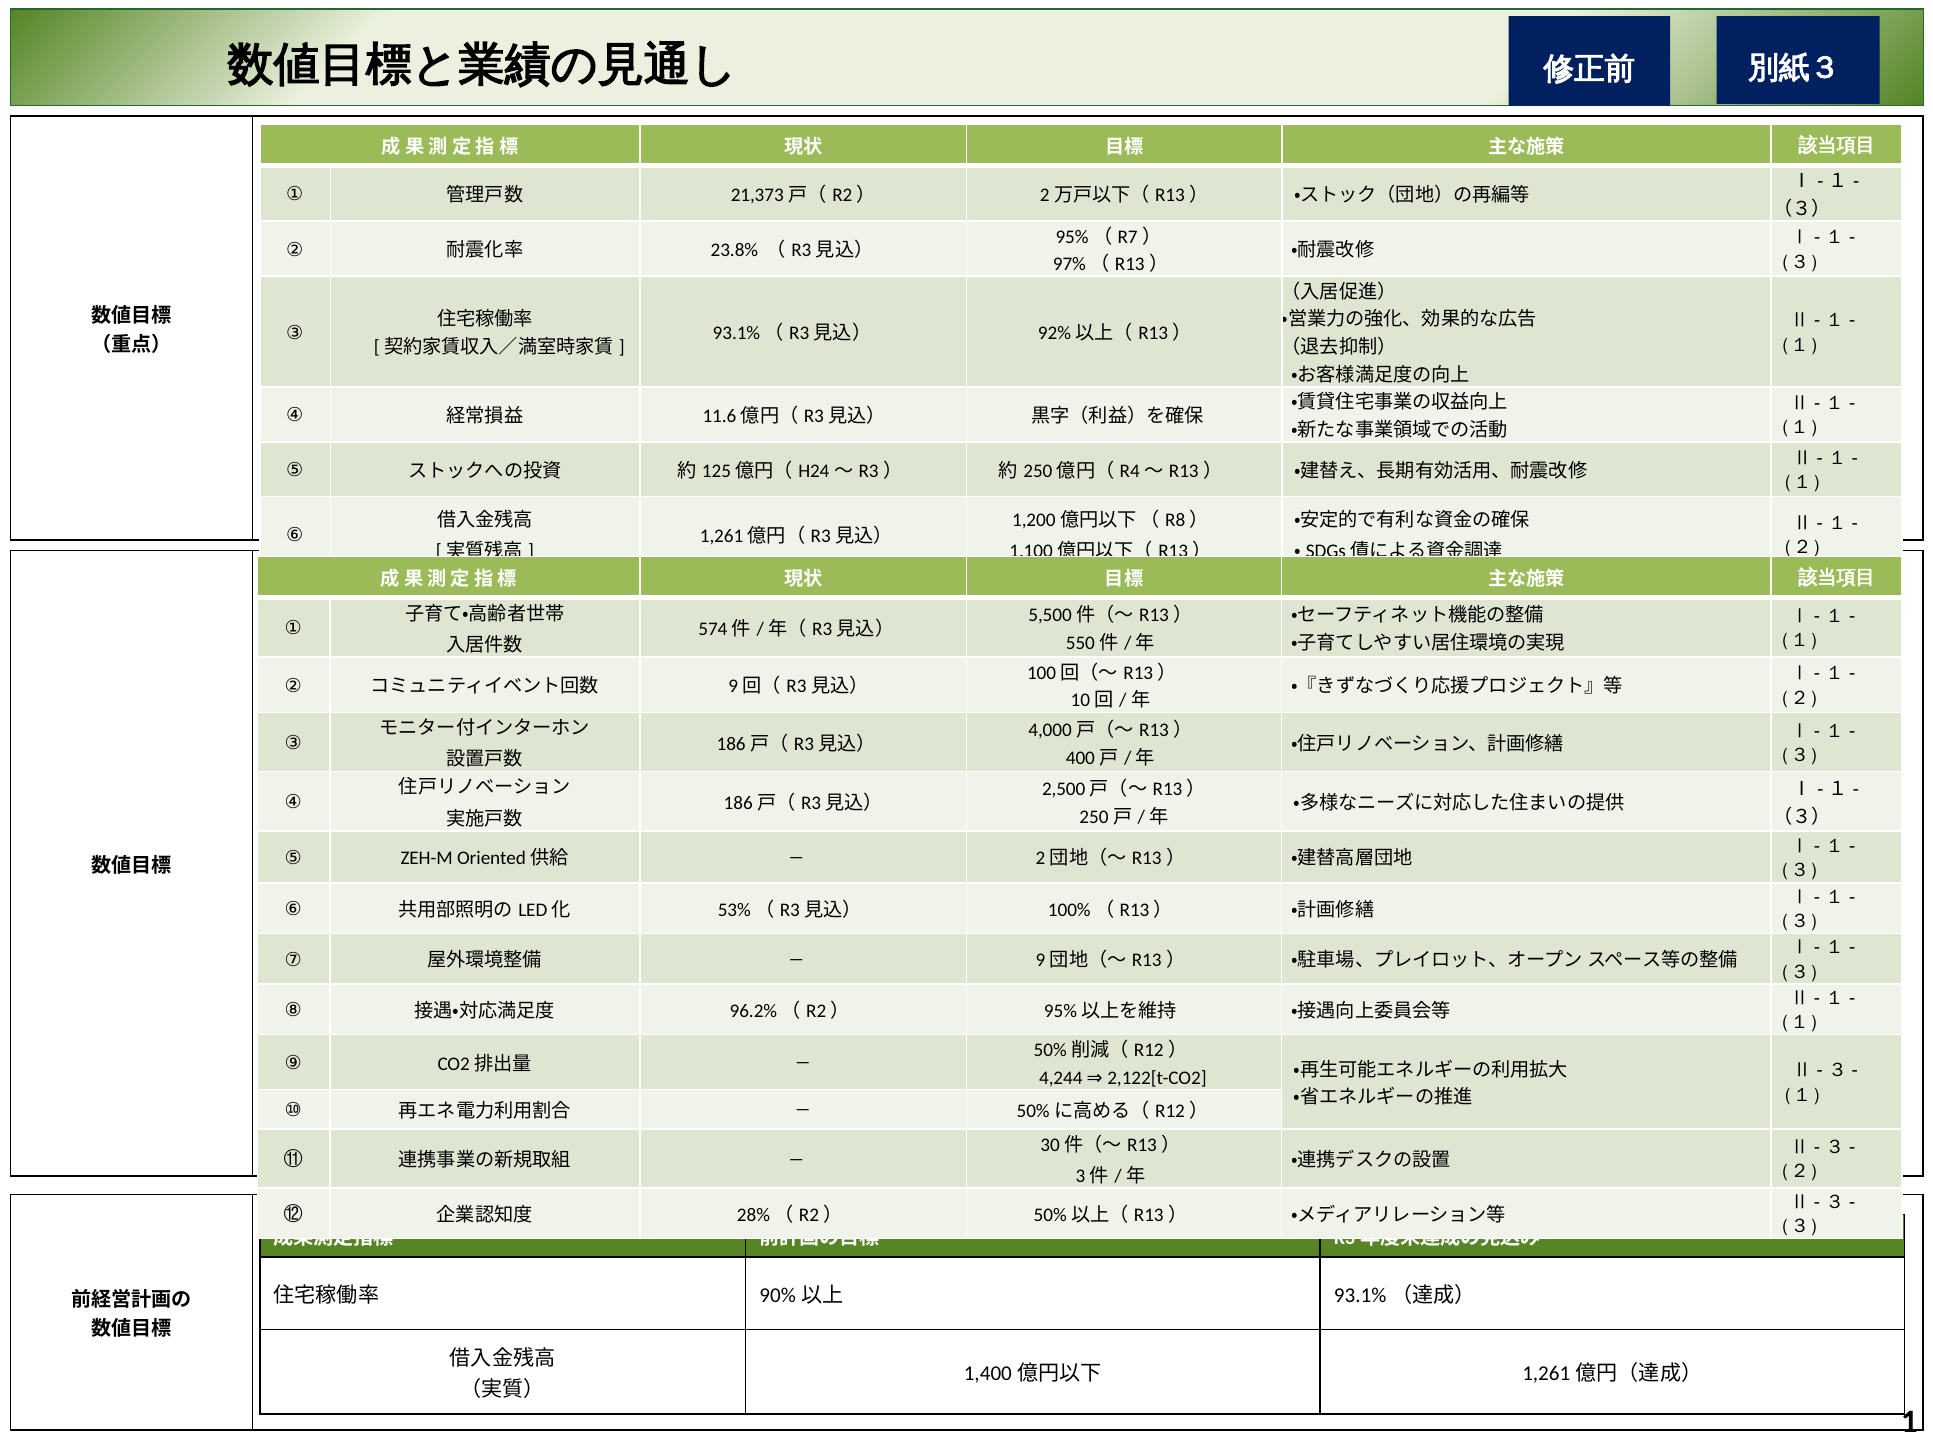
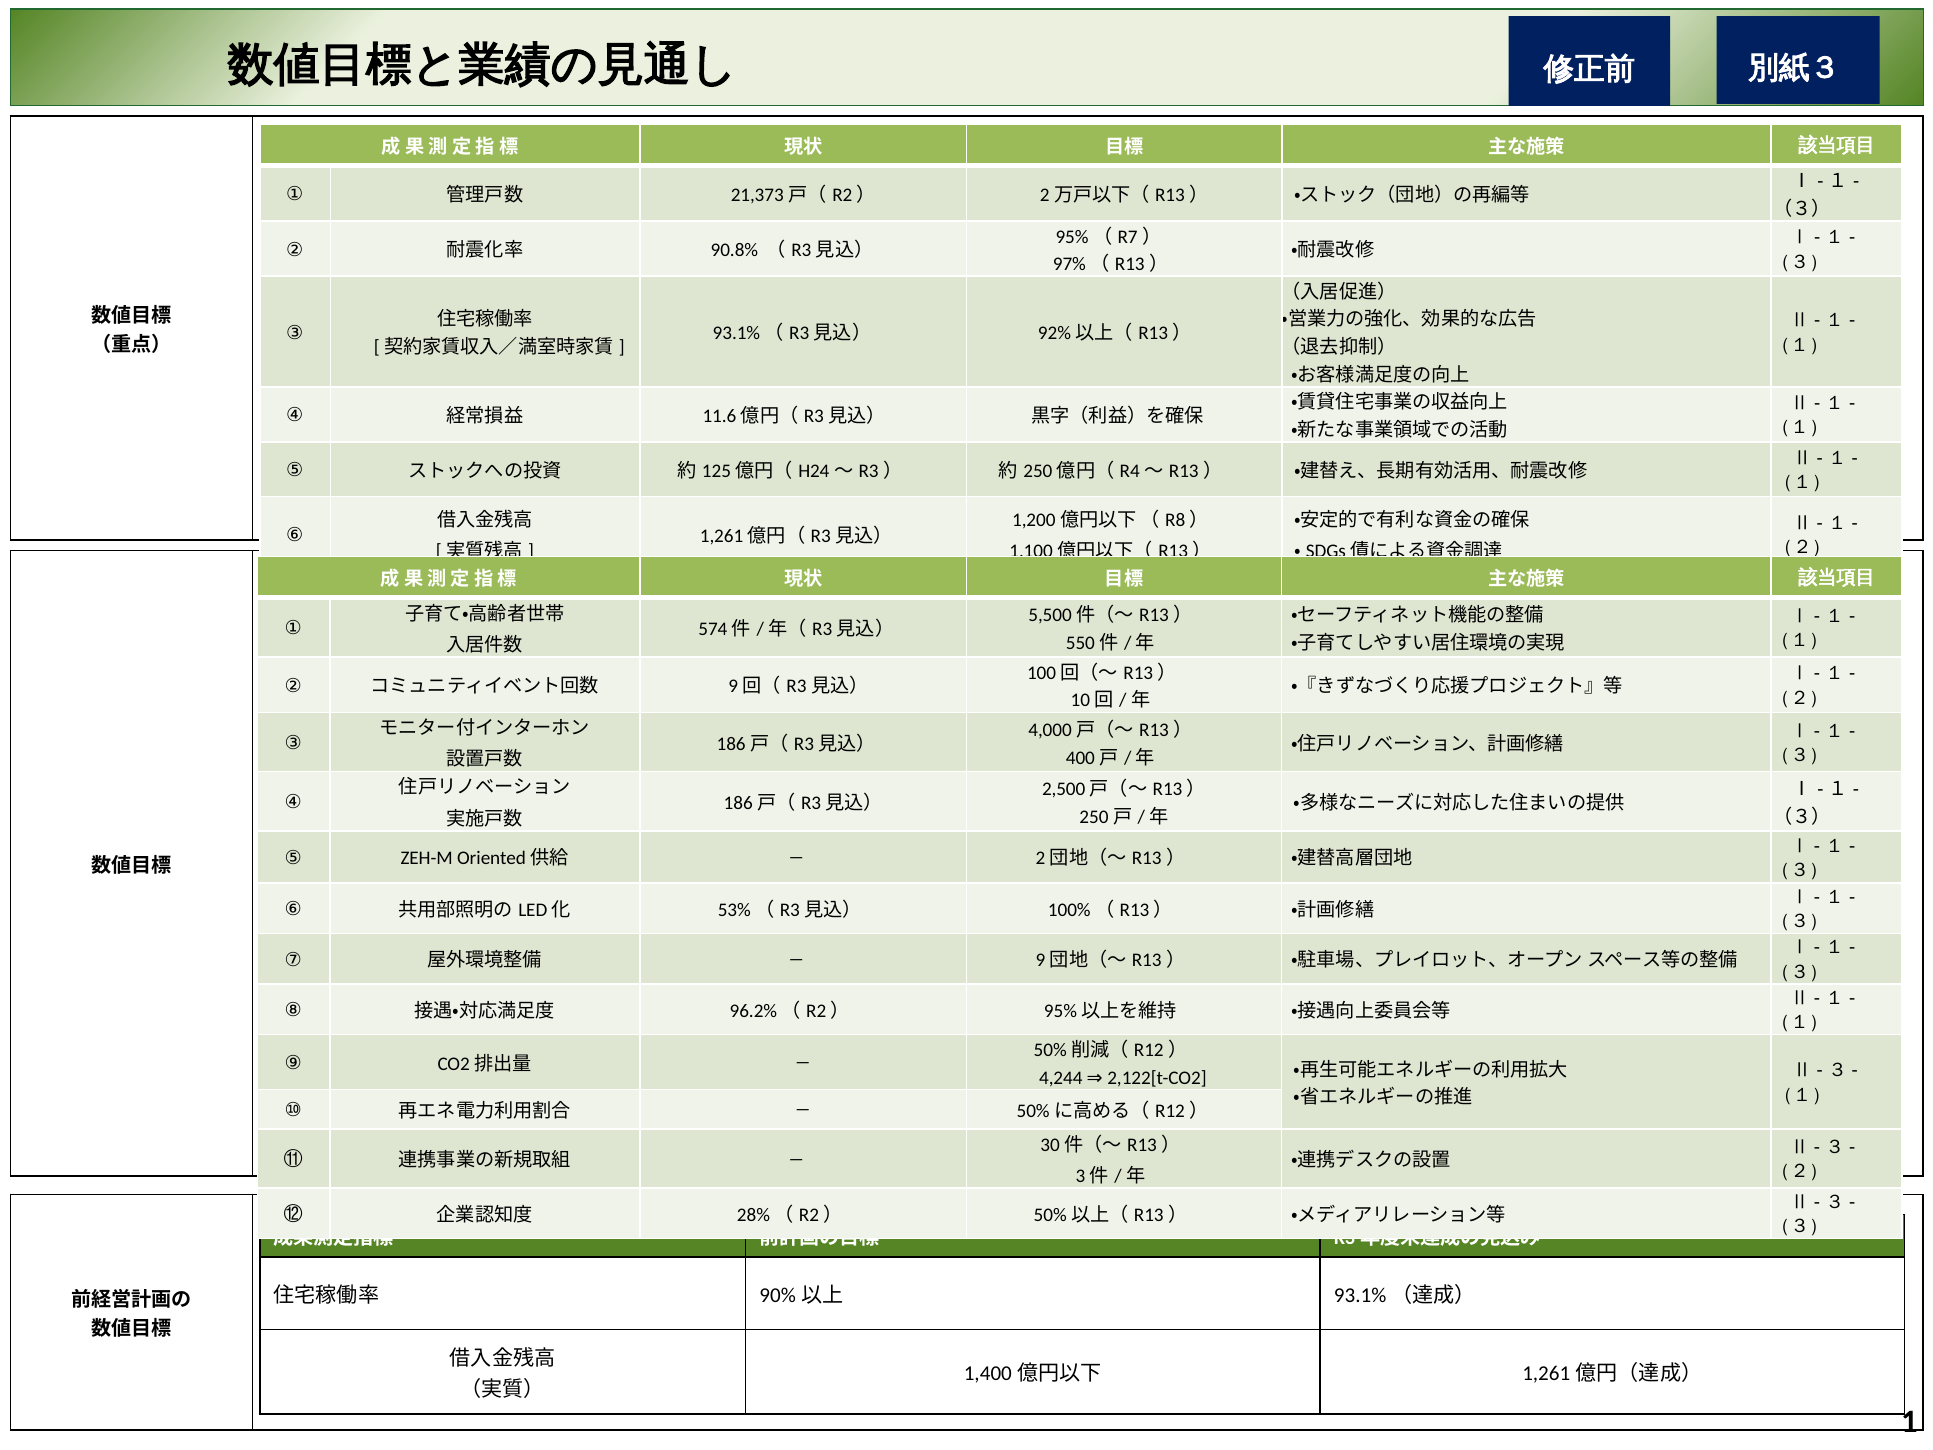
23.8%: 23.8% -> 90.8% (734, 251)
